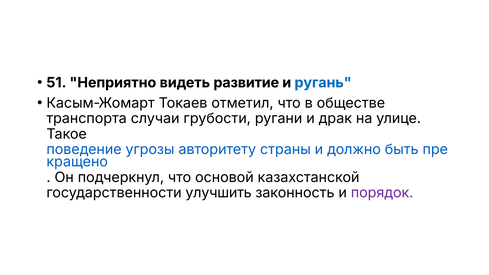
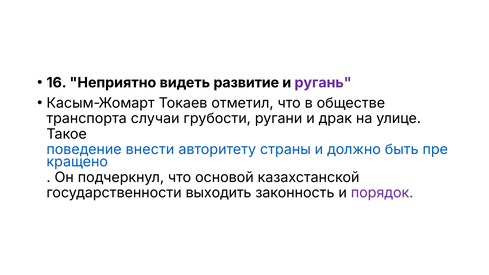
51: 51 -> 16 (56, 83)
ругань colour: blue -> purple (323, 83)
угрозы: угрозы -> внести (150, 149)
улучшить: улучшить -> выходить (219, 193)
